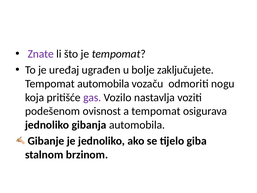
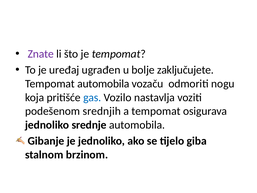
gas colour: purple -> blue (92, 97)
ovisnost: ovisnost -> srednjih (102, 111)
gibanja: gibanja -> srednje (89, 125)
